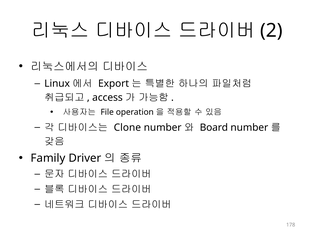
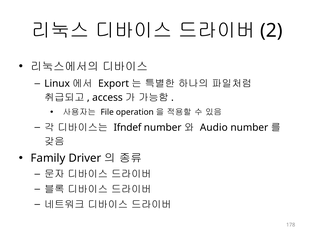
Clone: Clone -> Ifndef (127, 127)
Board: Board -> Audio (214, 127)
